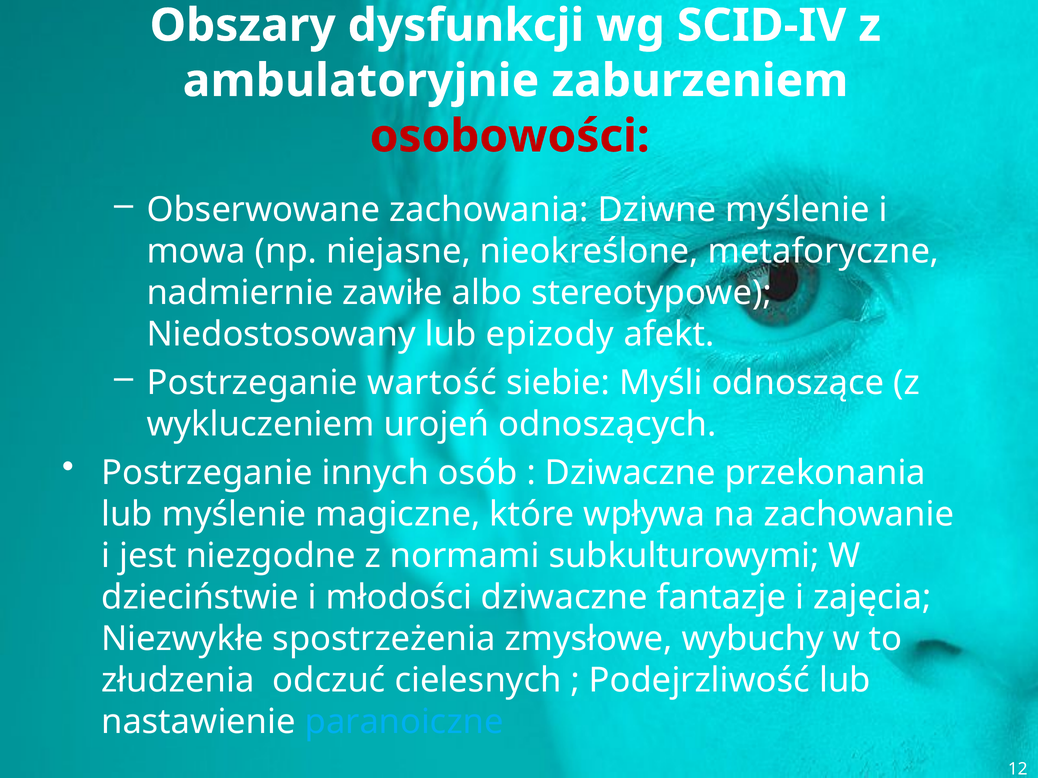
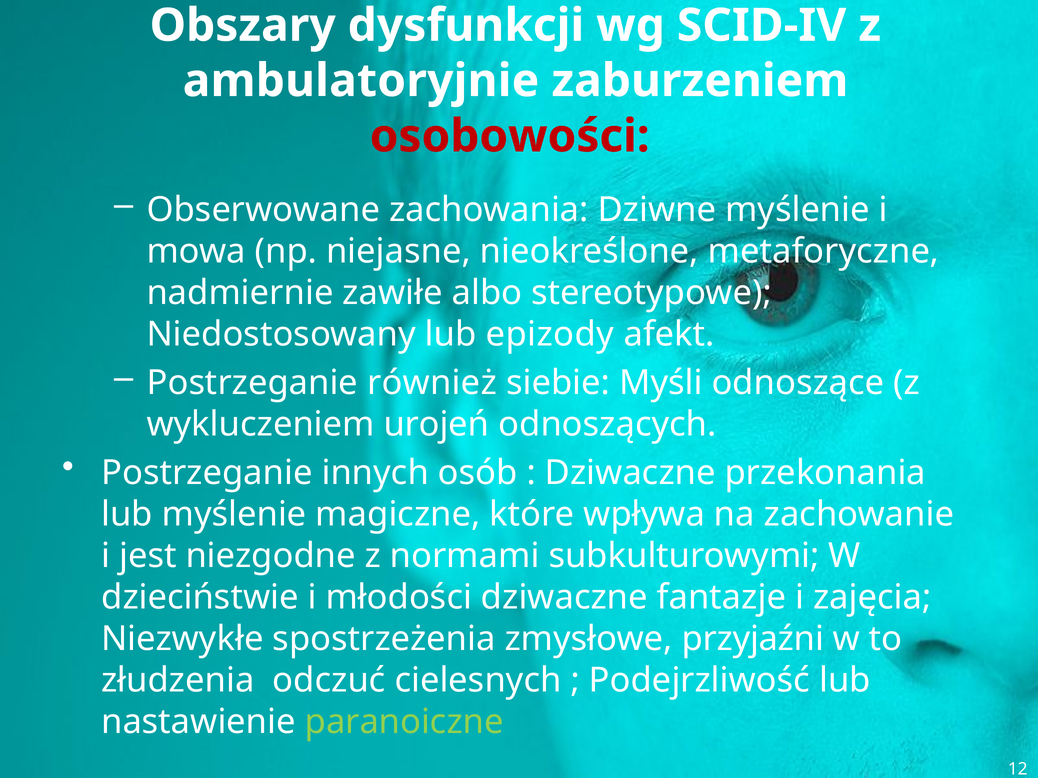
wartość: wartość -> również (432, 383)
wybuchy: wybuchy -> przyjaźni (753, 639)
paranoiczne colour: light blue -> light green (404, 722)
